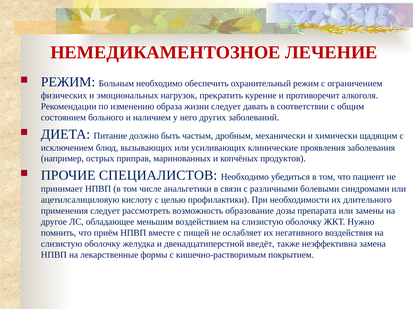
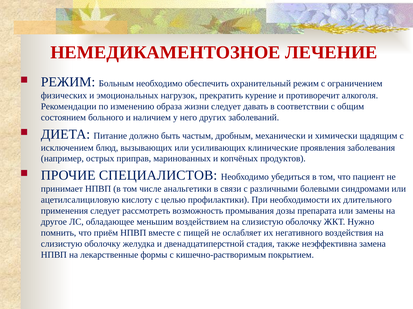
образование: образование -> промывания (250, 211)
введёт: введёт -> стадия (260, 244)
